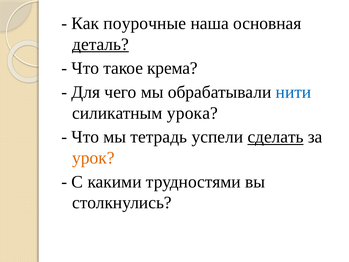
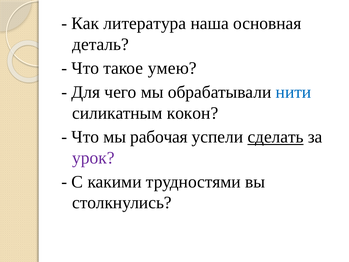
поурочные: поурочные -> литература (145, 23)
деталь underline: present -> none (100, 44)
крема: крема -> умею (172, 68)
урока: урока -> кокон (193, 113)
тетрадь: тетрадь -> рабочая (159, 137)
урок colour: orange -> purple (93, 158)
